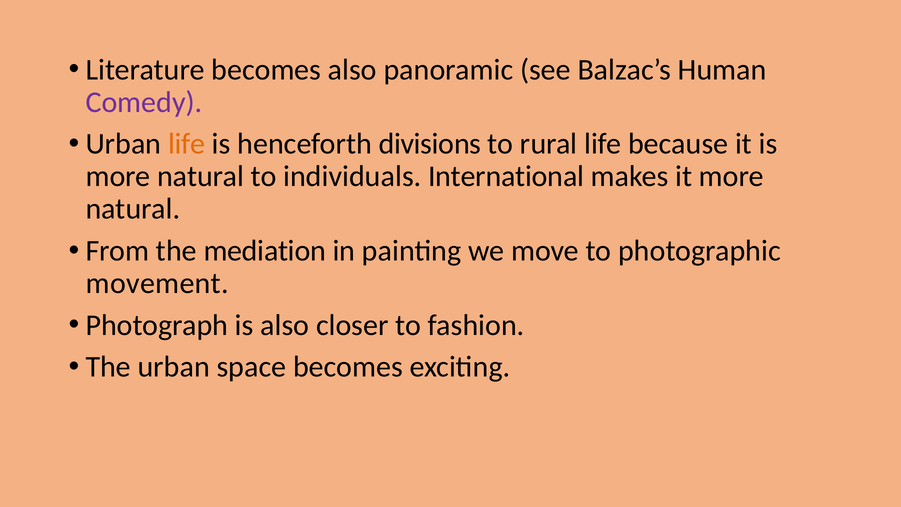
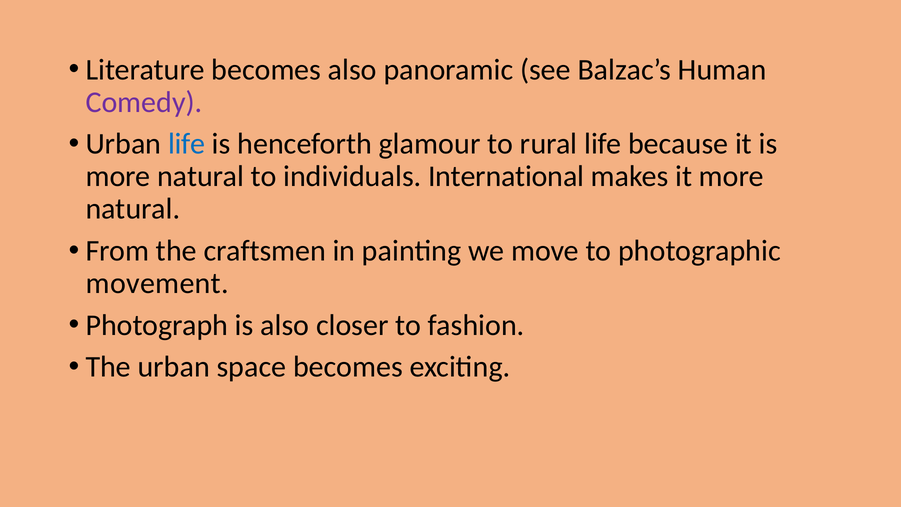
life colour: orange -> blue (187, 144)
divisions: divisions -> glamour (430, 144)
mediation: mediation -> craftsmen (265, 251)
